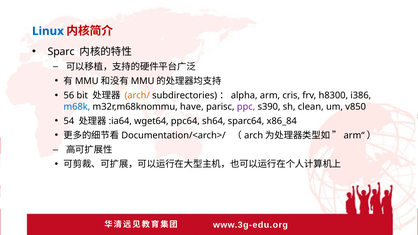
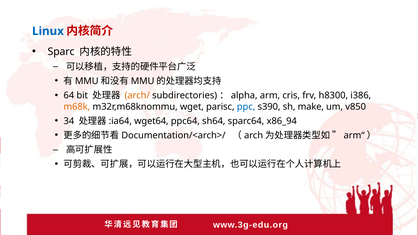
56: 56 -> 64 (69, 96)
m68k colour: blue -> orange (77, 107)
have: have -> wget (192, 107)
ppc colour: purple -> blue (246, 107)
clean: clean -> make (311, 107)
54: 54 -> 34 (69, 121)
x86_84: x86_84 -> x86_94 (282, 121)
